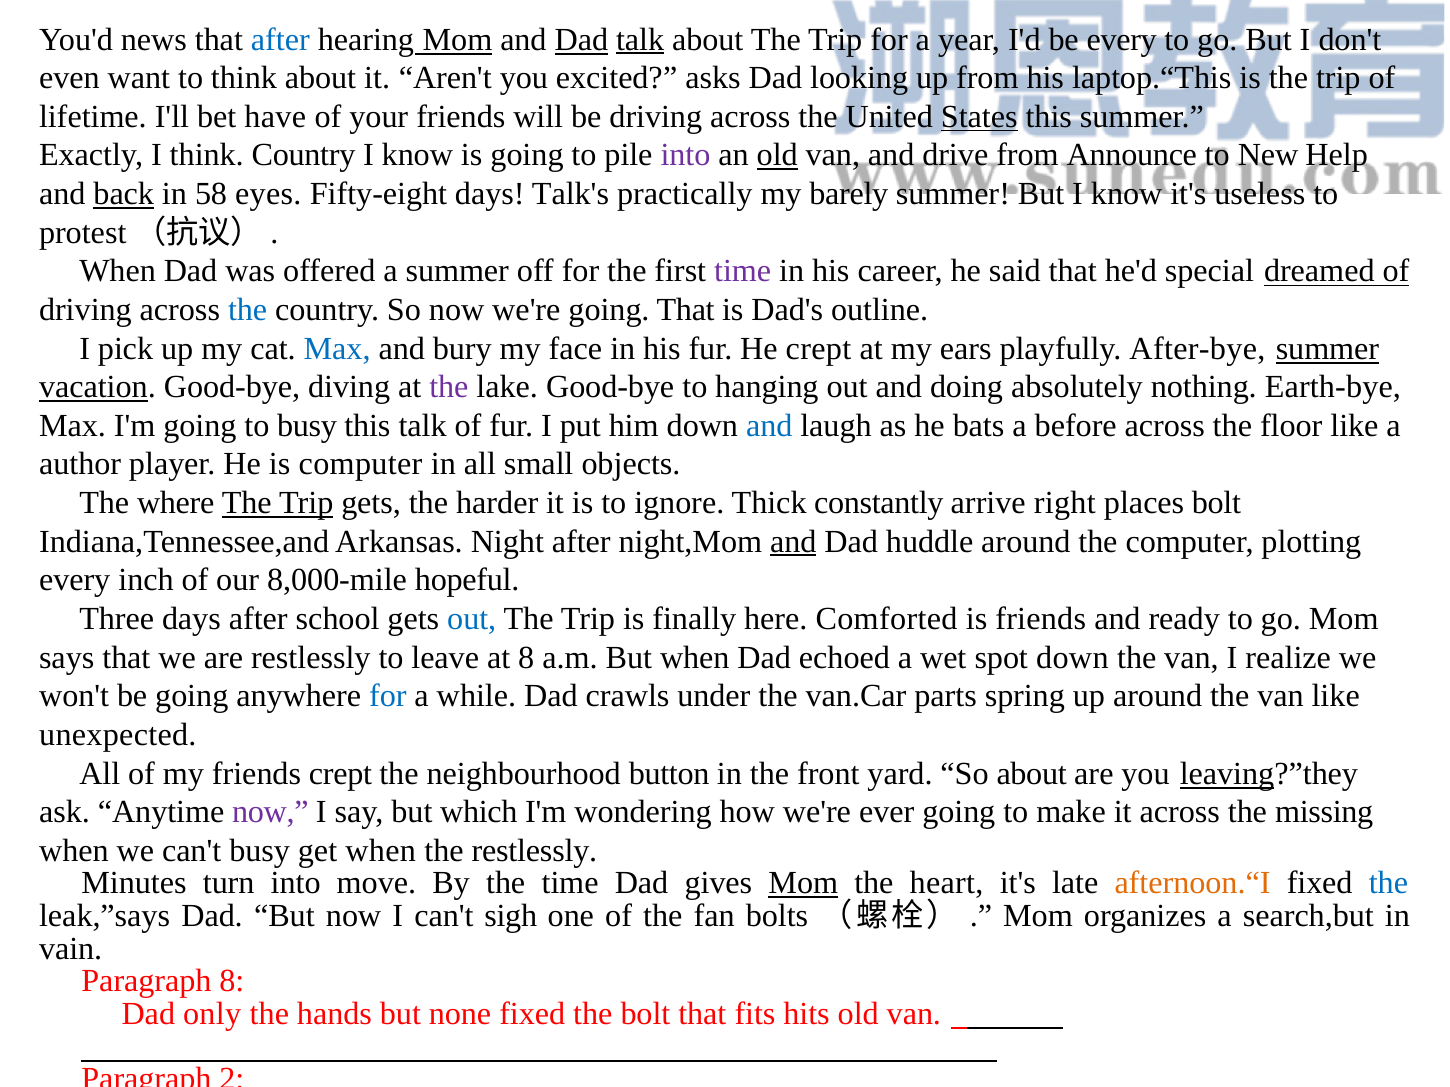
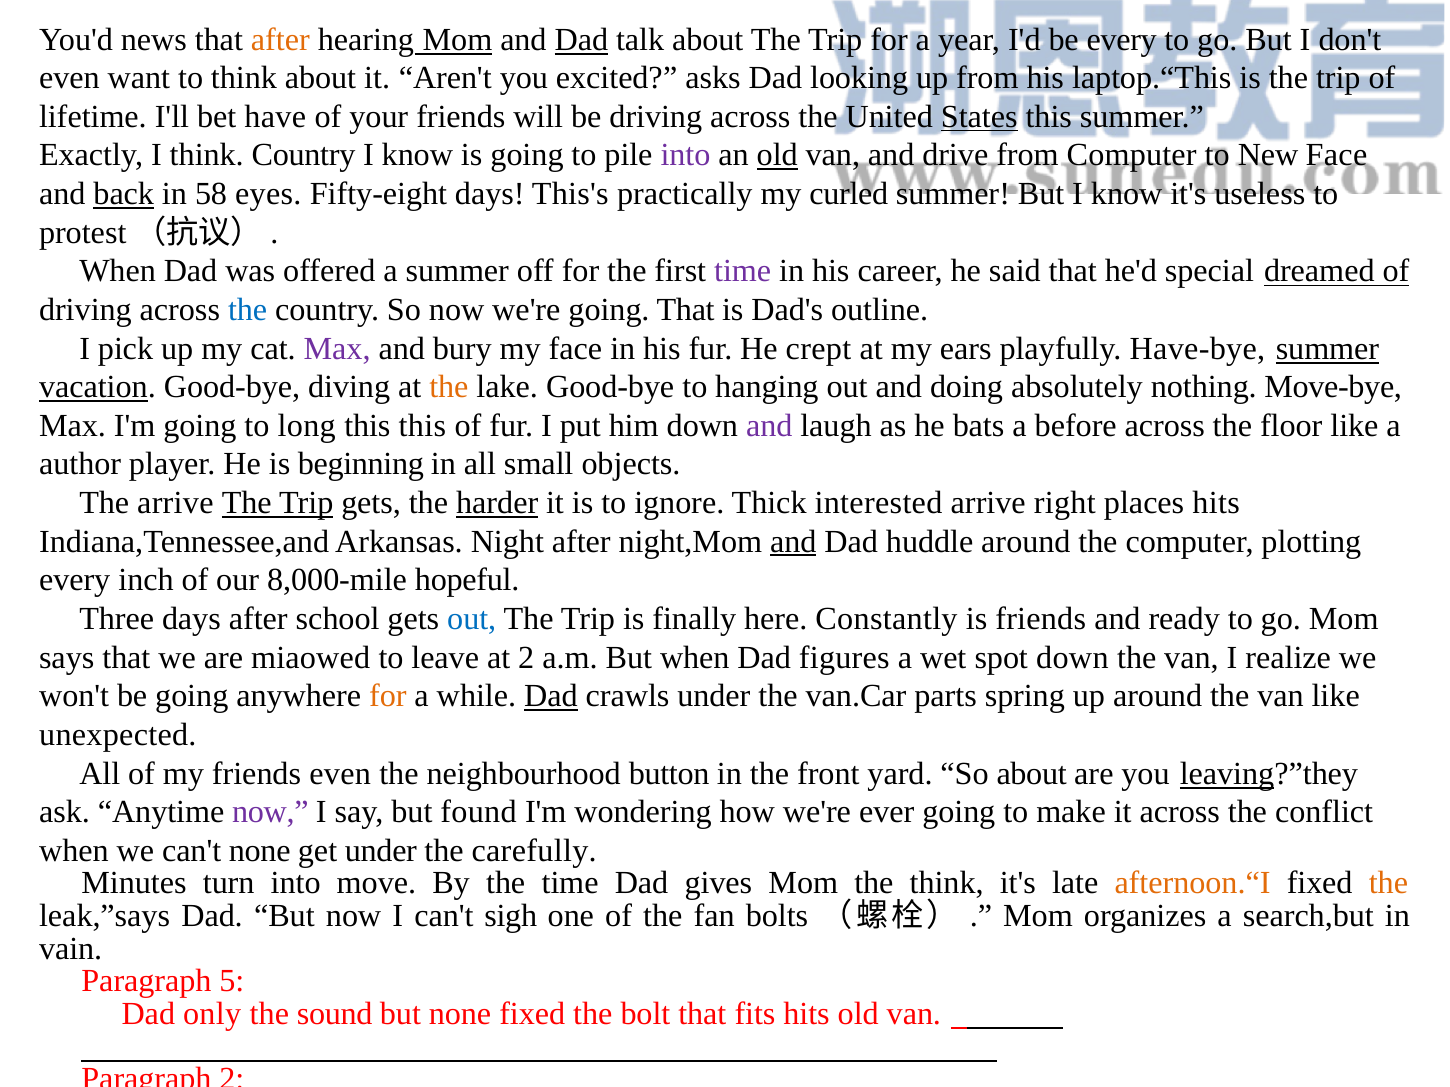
after colour: blue -> orange (280, 39)
talk underline: present -> none (640, 39)
from Announce: Announce -> Computer (1132, 155)
New Help: Help -> Face (1337, 155)
Talk's: Talk's -> This's (570, 194)
barely: barely -> curled (849, 194)
Max colour: blue -> purple (337, 349)
After-bye: After-bye -> Have-bye (1197, 349)
the colour: purple -> orange (449, 387)
Earth-bye: Earth-bye -> Move-bye (1333, 387)
to busy: busy -> long (307, 426)
this talk: talk -> this (422, 426)
and colour: blue -> purple (769, 426)
is computer: computer -> beginning (361, 465)
The where: where -> arrive (175, 503)
harder underline: none -> present (497, 503)
constantly: constantly -> interested (878, 503)
places bolt: bolt -> hits (1216, 503)
Comforted: Comforted -> Constantly (887, 619)
are restlessly: restlessly -> miaowed (311, 658)
at 8: 8 -> 2 (526, 658)
echoed: echoed -> figures (844, 658)
for colour: blue -> orange (388, 696)
Dad underline: none -> present (551, 696)
friends crept: crept -> even (340, 774)
which: which -> found (479, 812)
missing: missing -> conflict (1324, 812)
can't busy: busy -> none (260, 851)
get when: when -> under (381, 851)
the restlessly: restlessly -> carefully (534, 851)
Mom underline: present -> none (803, 884)
the heart: heart -> think (947, 884)
the colour: blue -> orange (1388, 884)
Paragraph 8: 8 -> 5 (232, 982)
hands: hands -> sound (335, 1014)
